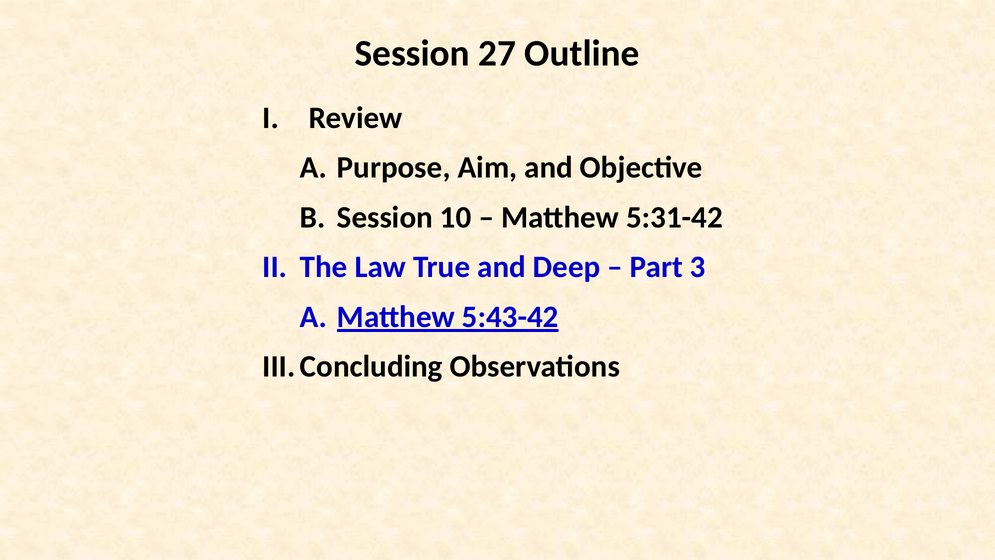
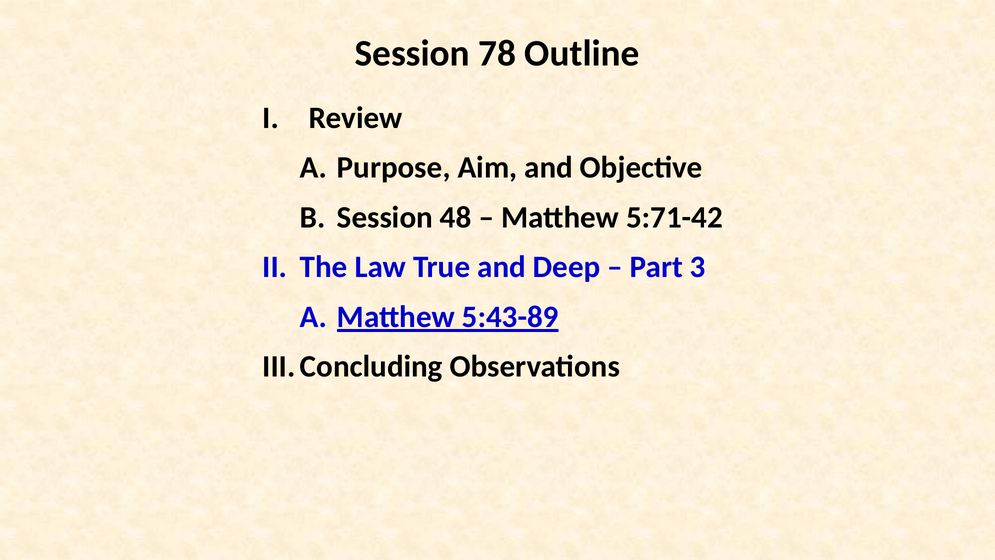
27: 27 -> 78 (497, 54)
10: 10 -> 48 (456, 217)
5:31-42: 5:31-42 -> 5:71-42 (674, 217)
5:43-42: 5:43-42 -> 5:43-89 (510, 317)
